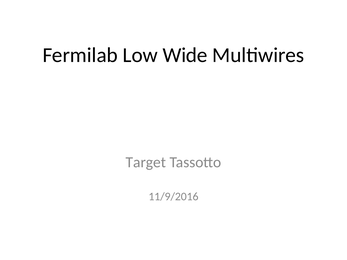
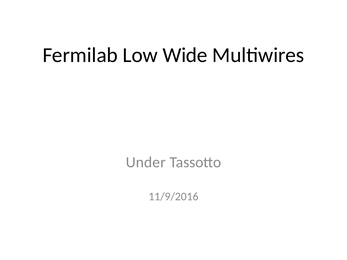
Target: Target -> Under (146, 162)
